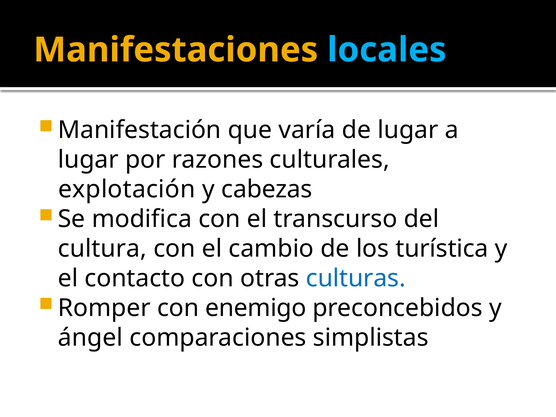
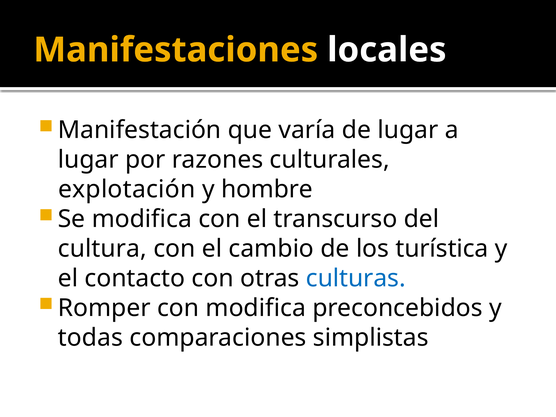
locales colour: light blue -> white (387, 50)
cabezas: cabezas -> hombre (267, 189)
con enemigo: enemigo -> modifica (256, 308)
ángel: ángel -> todas (90, 338)
